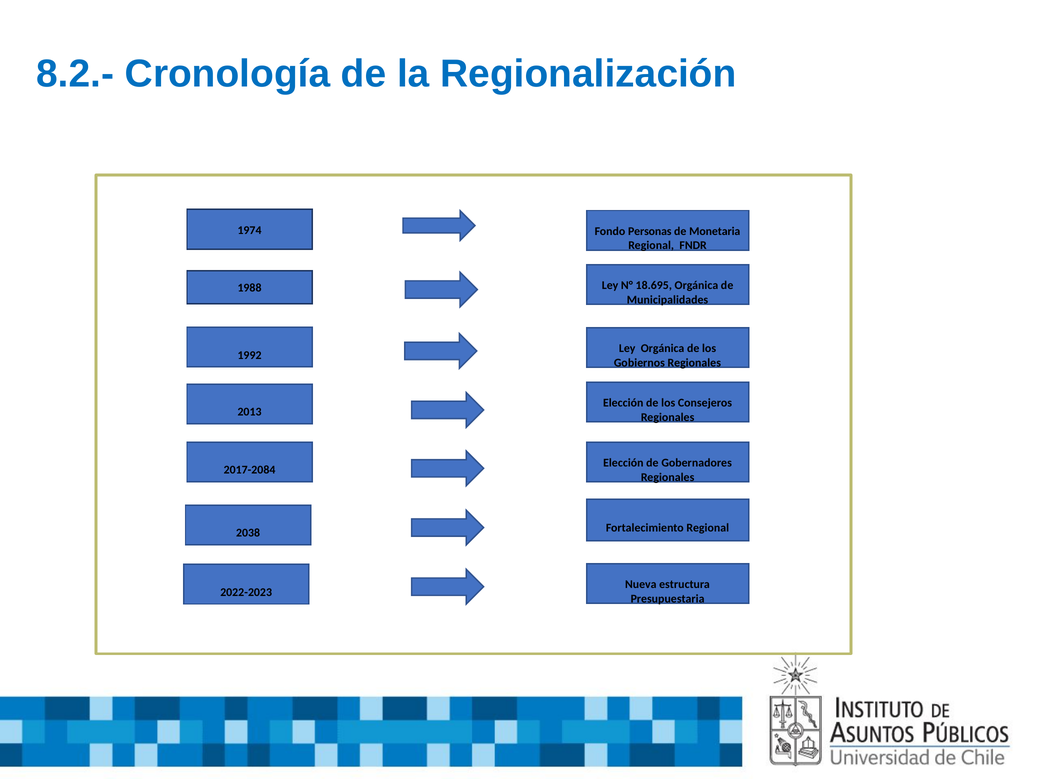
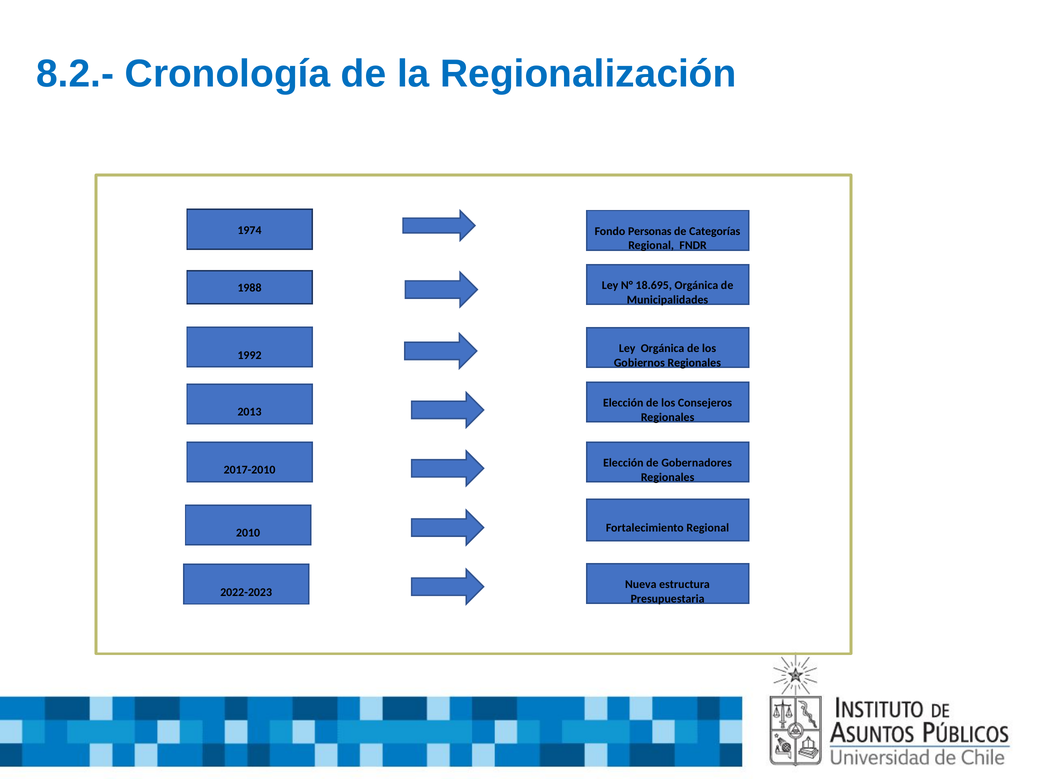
Monetaria: Monetaria -> Categorías (715, 231)
2017-2084: 2017-2084 -> 2017-2010 (250, 470)
2038: 2038 -> 2010 (248, 533)
